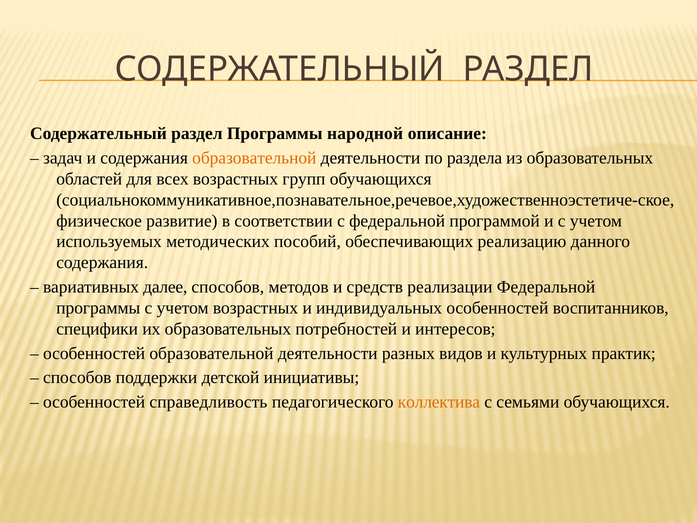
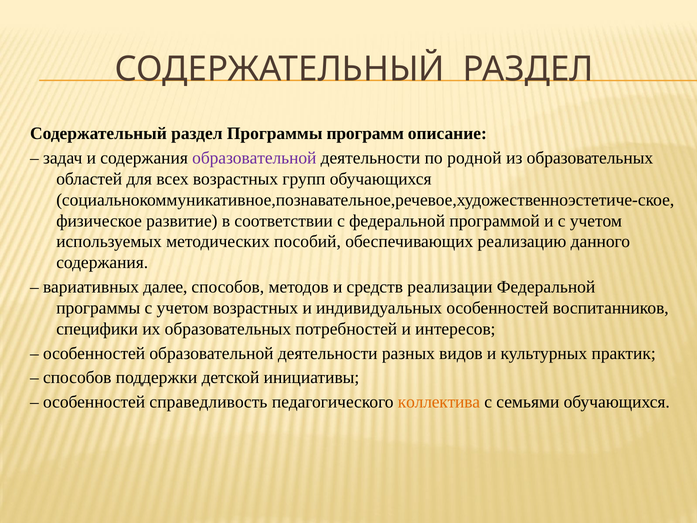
народной: народной -> программ (365, 134)
образовательной colour: orange -> purple (254, 158)
раздела: раздела -> родной (474, 158)
